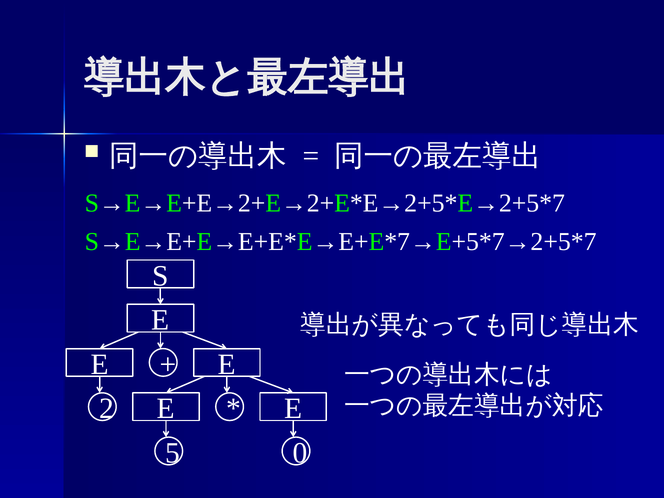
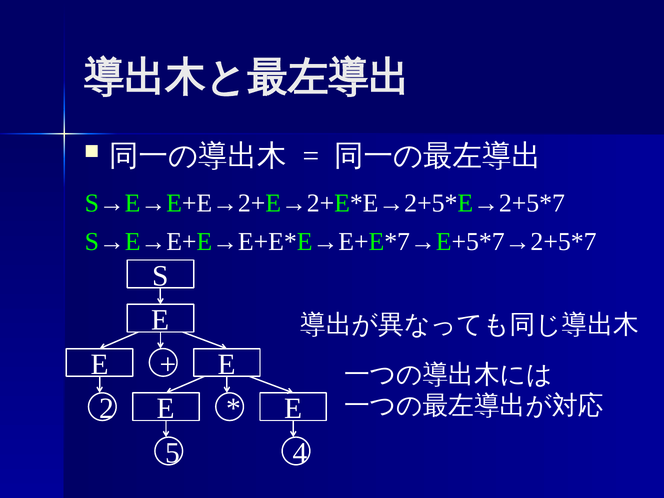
0: 0 -> 4 (300, 453)
